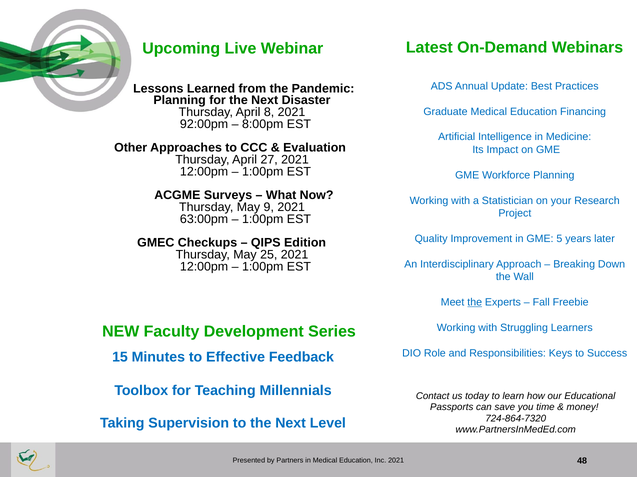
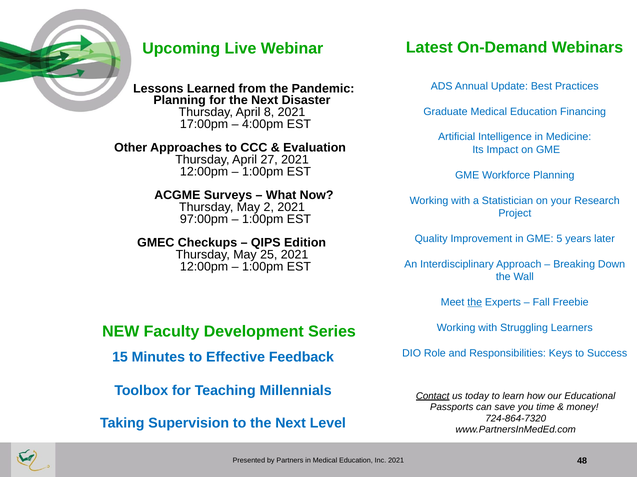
92:00pm: 92:00pm -> 17:00pm (204, 124)
8:00pm: 8:00pm -> 4:00pm (263, 124)
9: 9 -> 2 (269, 207)
63:00pm: 63:00pm -> 97:00pm (204, 219)
Contact underline: none -> present (433, 396)
